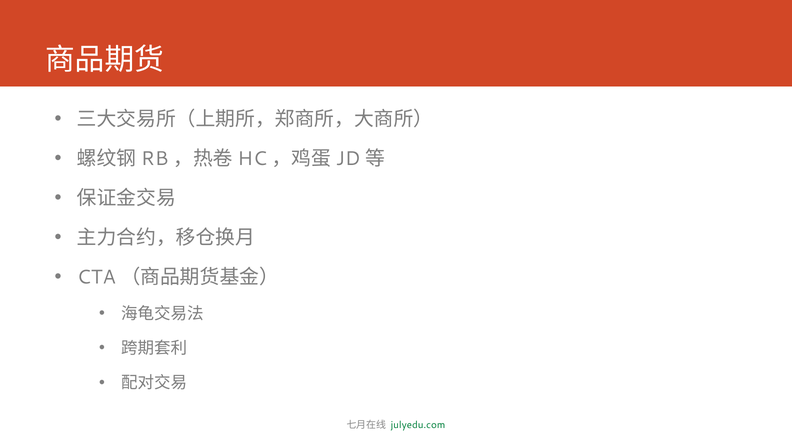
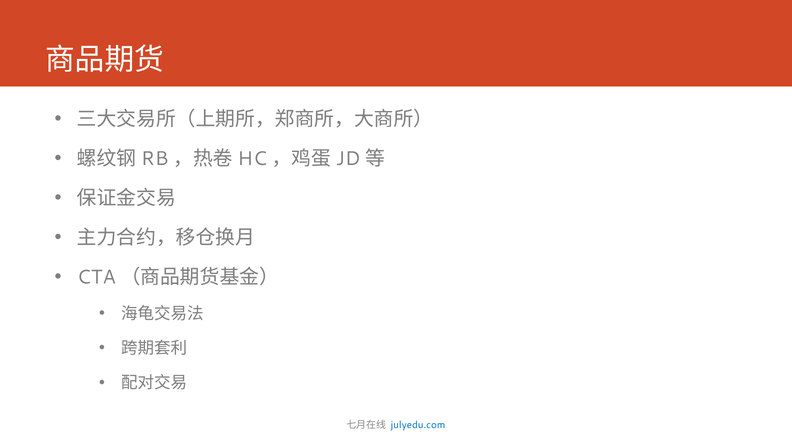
julyedu.com colour: green -> blue (418, 425)
